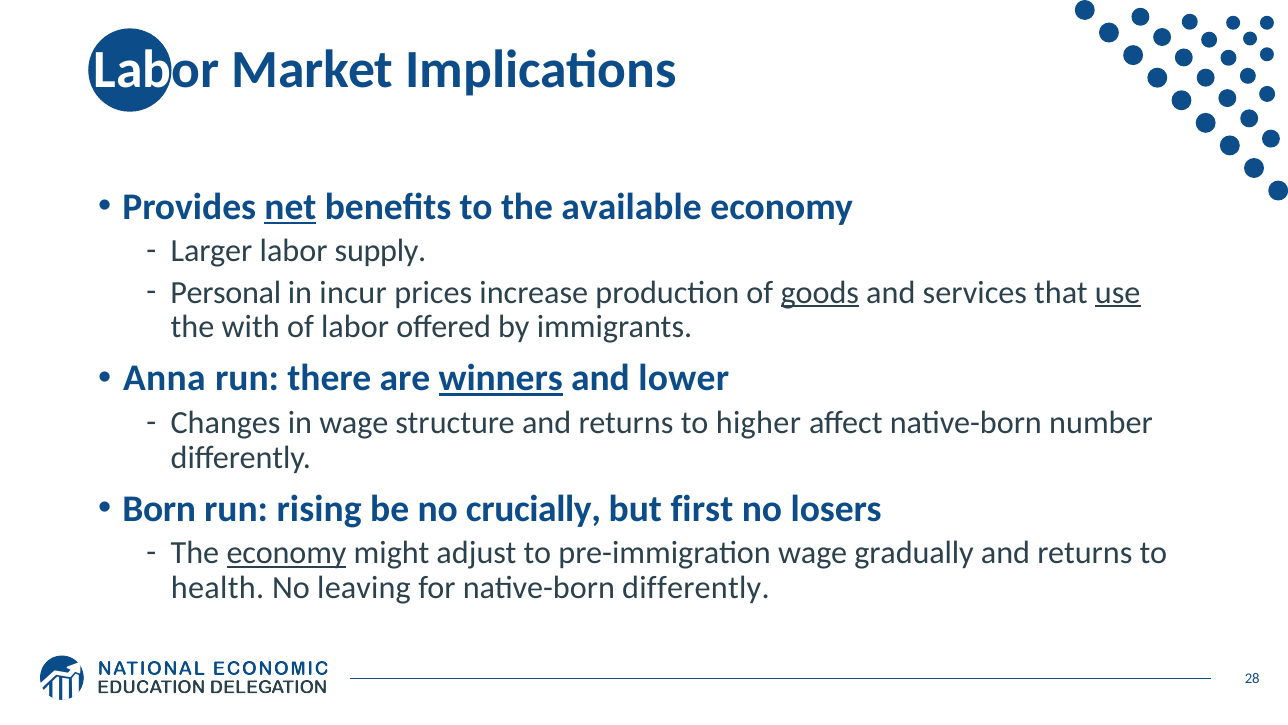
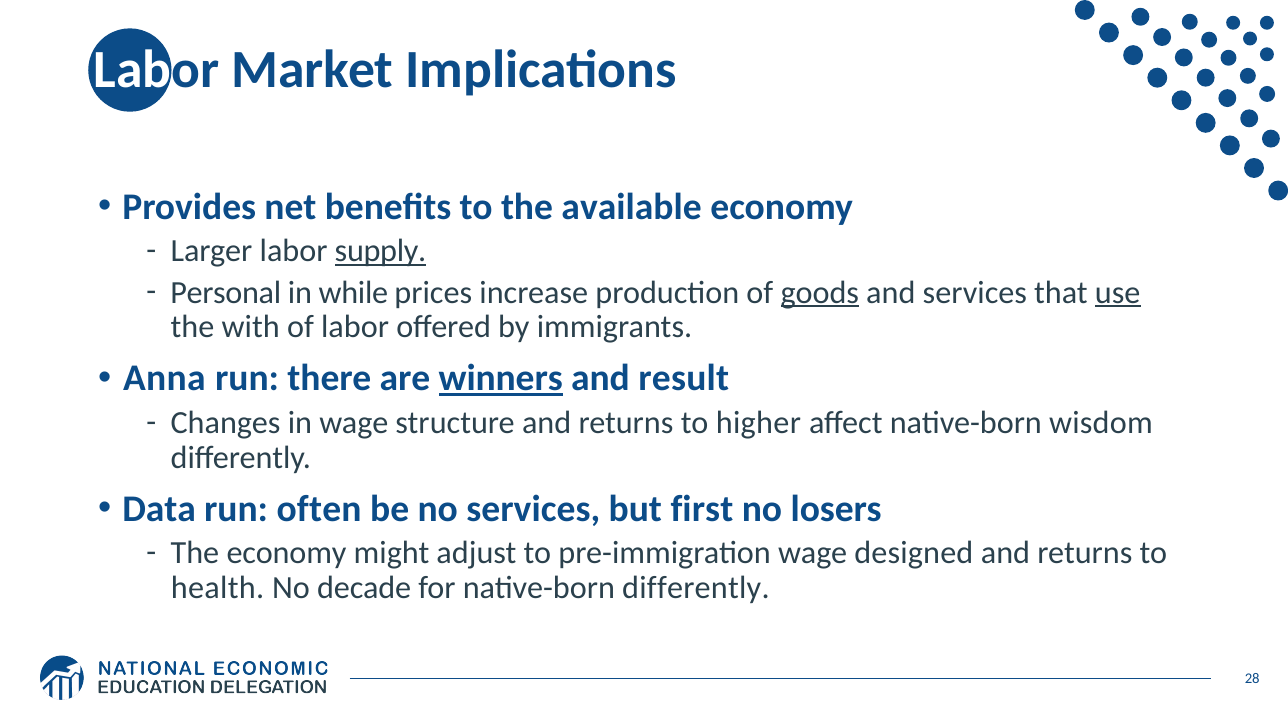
net underline: present -> none (290, 206)
supply underline: none -> present (381, 251)
incur: incur -> while (353, 292)
lower: lower -> result (684, 378)
number: number -> wisdom (1101, 423)
Born: Born -> Data (159, 508)
rising: rising -> often (319, 508)
no crucially: crucially -> services (533, 508)
economy underline: present -> none (286, 553)
gradually: gradually -> designed (914, 553)
leaving: leaving -> decade (364, 588)
